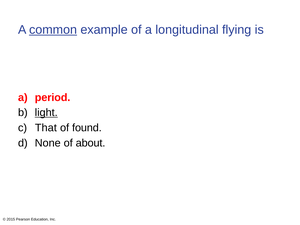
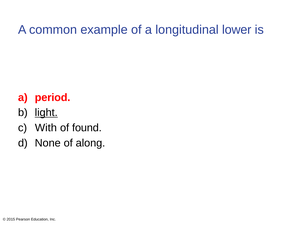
common underline: present -> none (53, 30)
flying: flying -> lower (237, 30)
That: That -> With (46, 128)
about: about -> along (90, 143)
